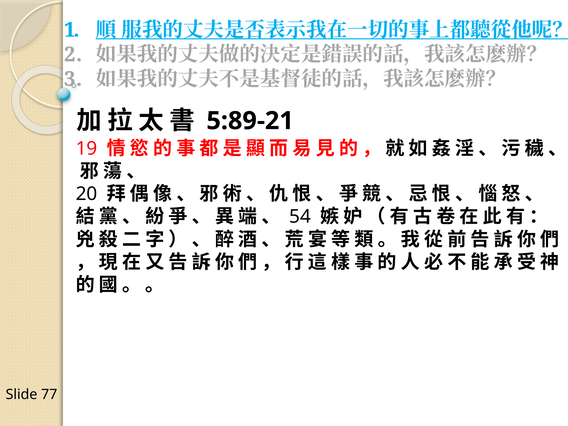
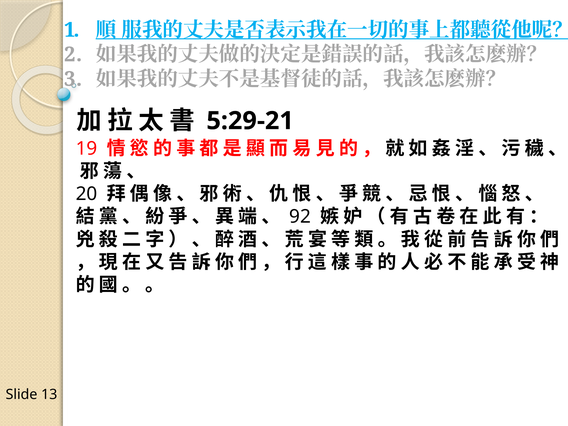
5:89-21: 5:89-21 -> 5:29-21 (250, 121)
54: 54 -> 92 (300, 217)
77: 77 -> 13 (49, 395)
